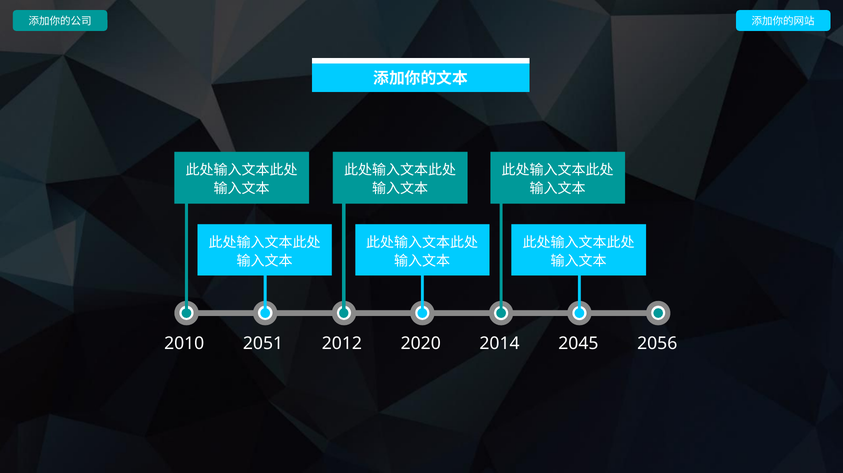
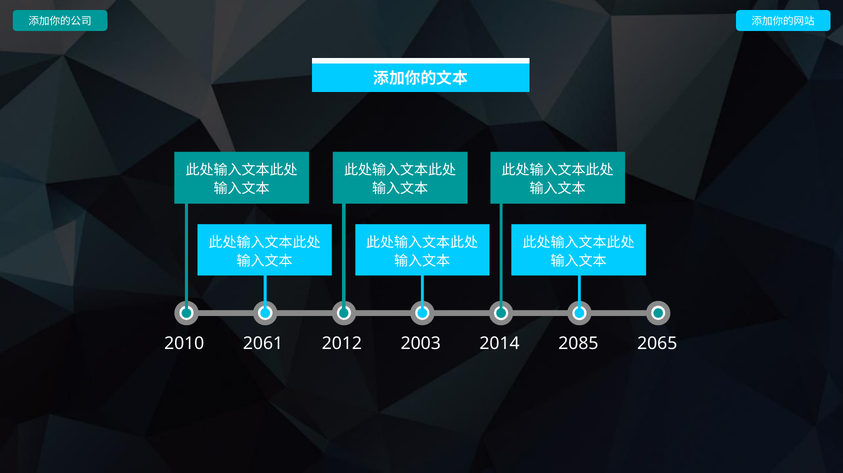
2051: 2051 -> 2061 (263, 344)
2020: 2020 -> 2003 (421, 344)
2045: 2045 -> 2085 (578, 344)
2056: 2056 -> 2065 (657, 344)
